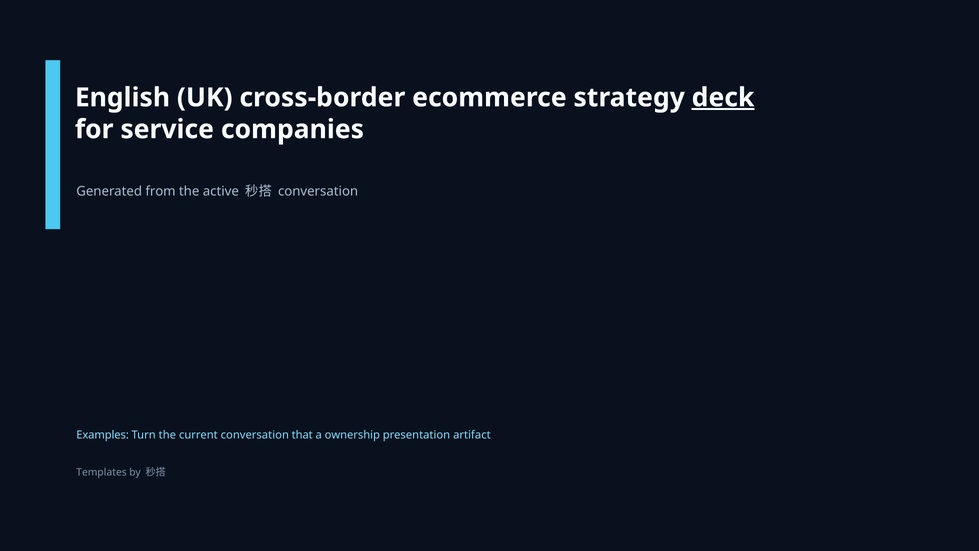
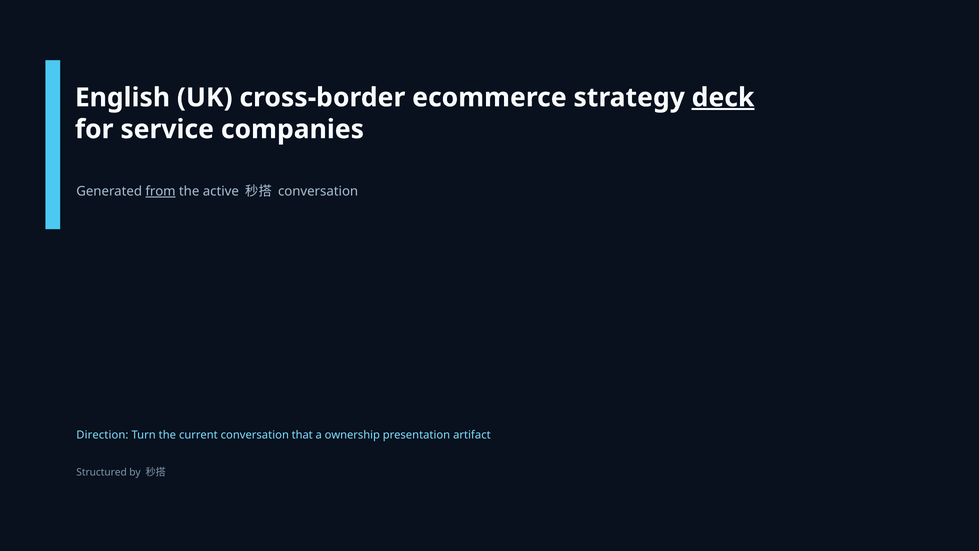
from underline: none -> present (161, 191)
Examples: Examples -> Direction (102, 435)
Templates: Templates -> Structured (102, 472)
